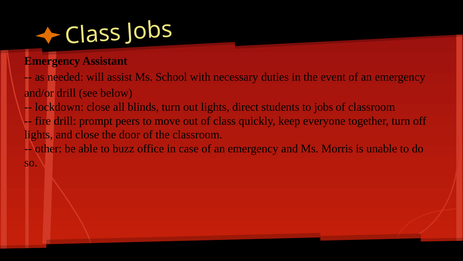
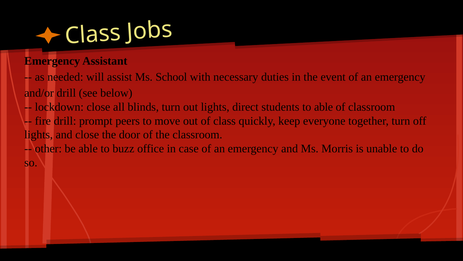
to jobs: jobs -> able (324, 107)
